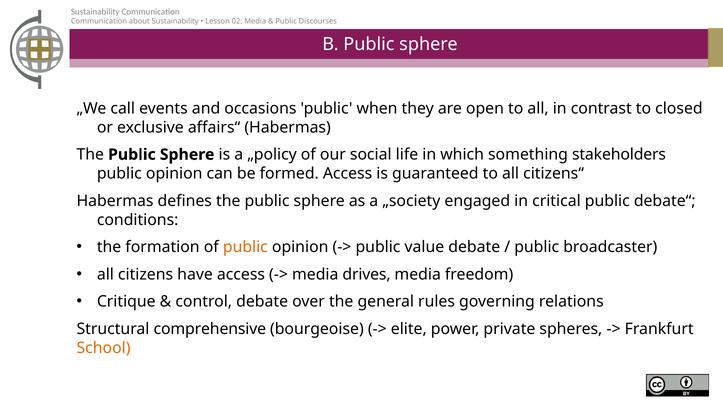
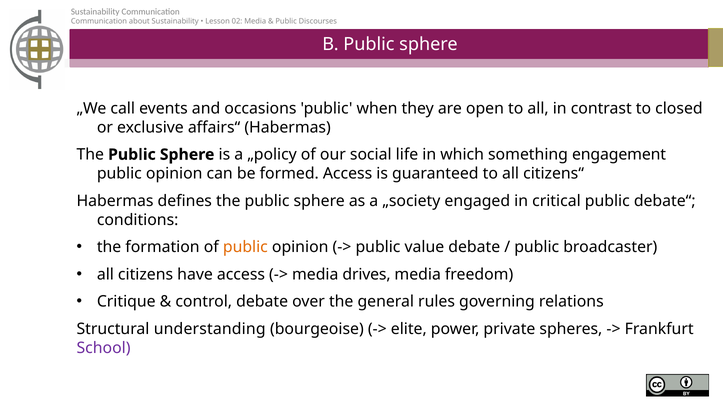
stakeholders: stakeholders -> engagement (619, 154)
comprehensive: comprehensive -> understanding (210, 329)
School colour: orange -> purple (104, 348)
